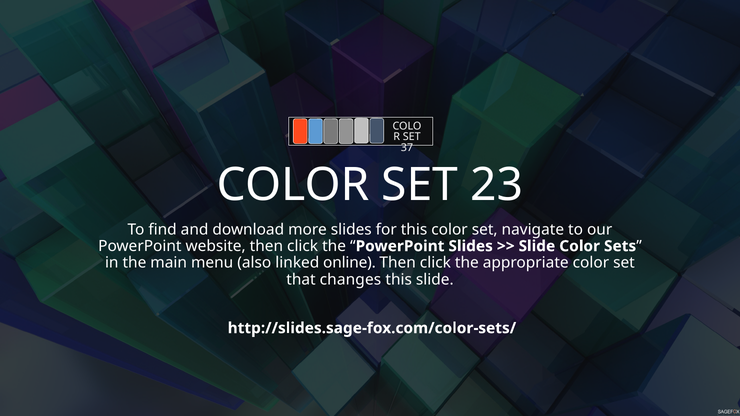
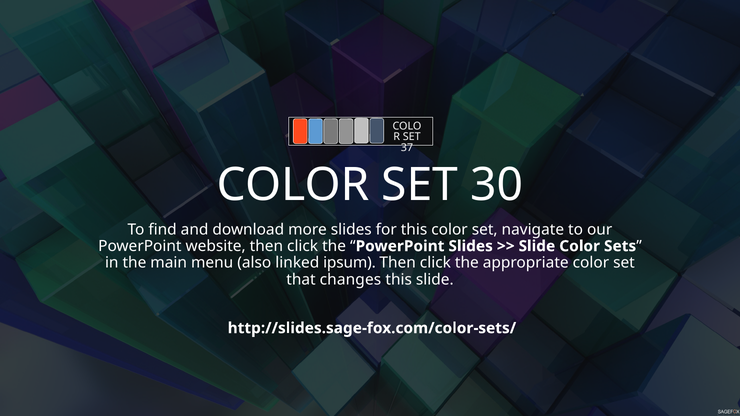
23: 23 -> 30 (497, 185)
online: online -> ipsum (349, 263)
